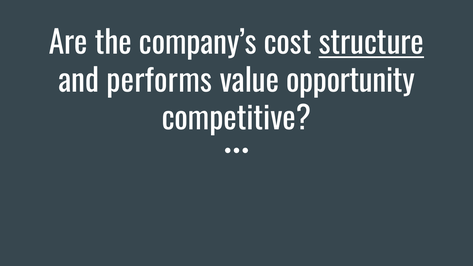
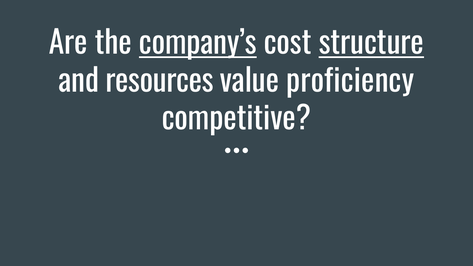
company’s underline: none -> present (198, 44)
performs: performs -> resources (160, 81)
opportunity: opportunity -> proficiency (350, 81)
